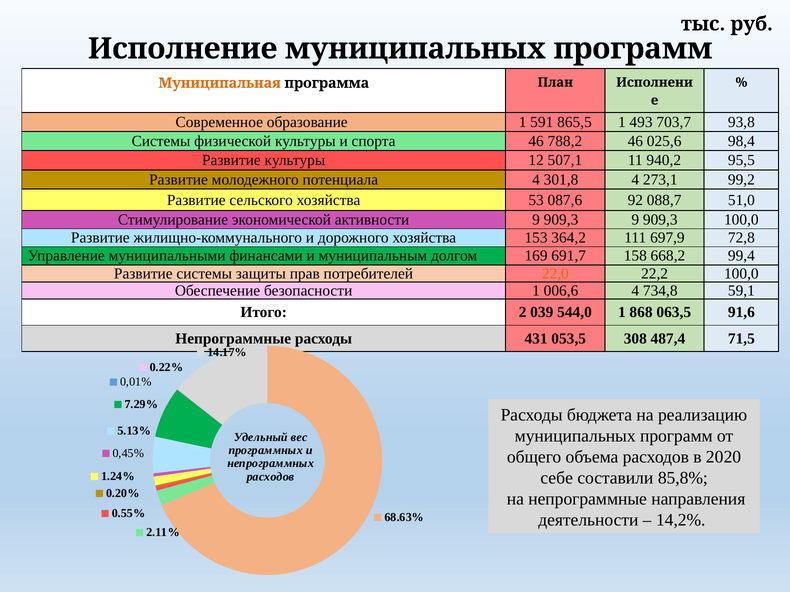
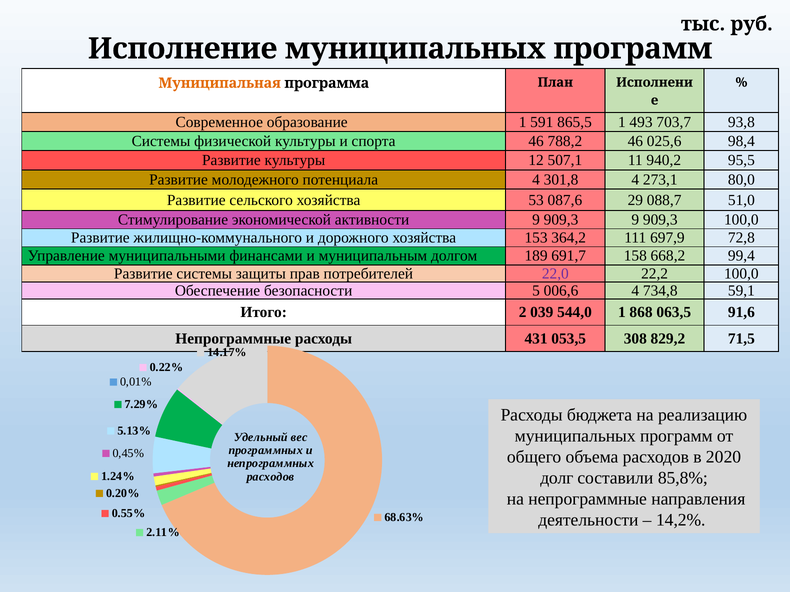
99,2: 99,2 -> 80,0 (741, 180)
92: 92 -> 29 (635, 200)
169: 169 -> 189 (536, 256)
22,0 colour: orange -> purple (555, 274)
безопасности 1: 1 -> 5 (536, 291)
487,4: 487,4 -> 829,2 (668, 339)
себе: себе -> долг (557, 478)
